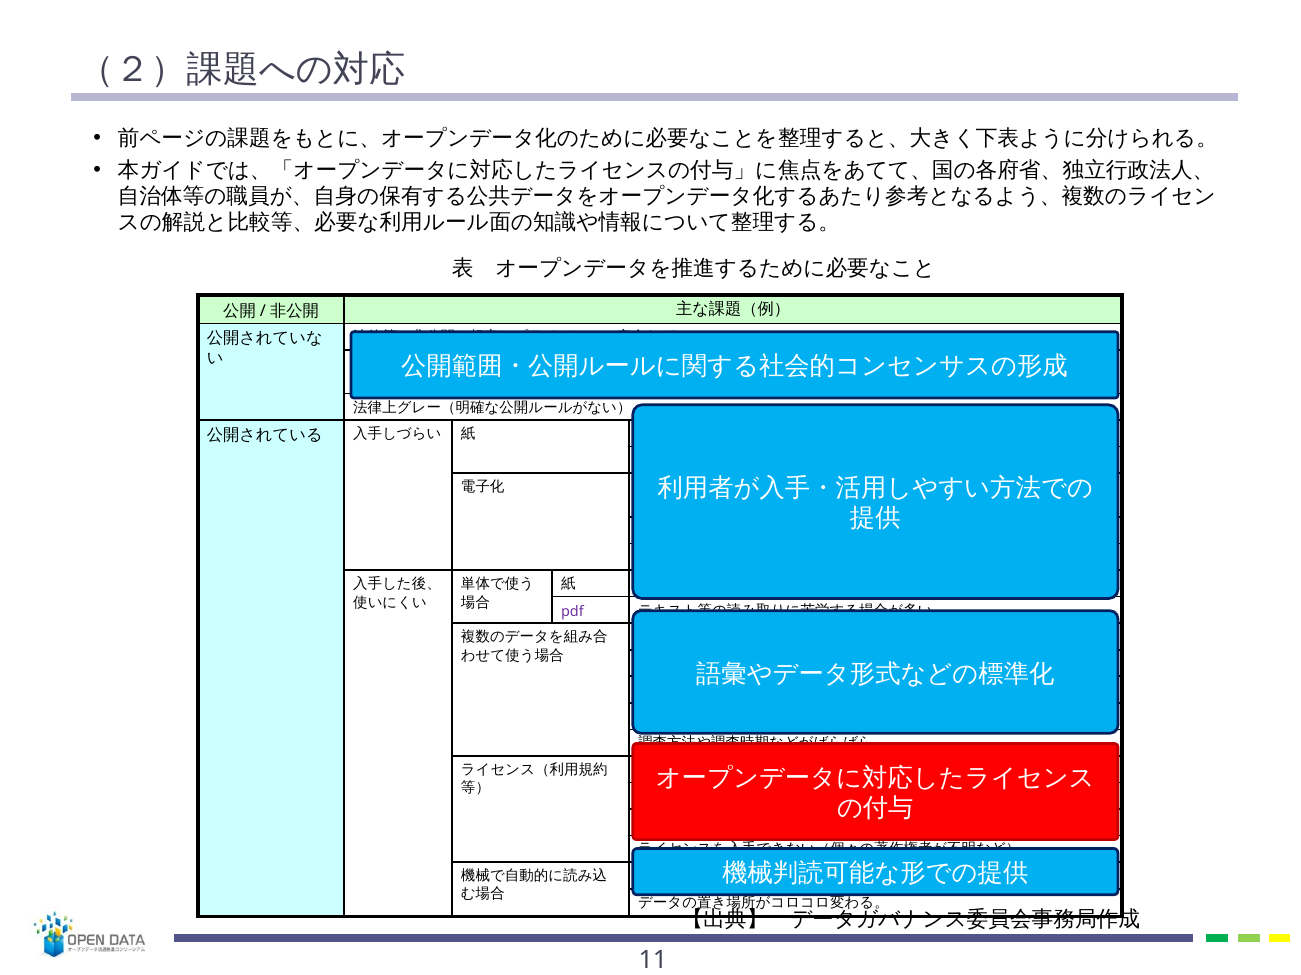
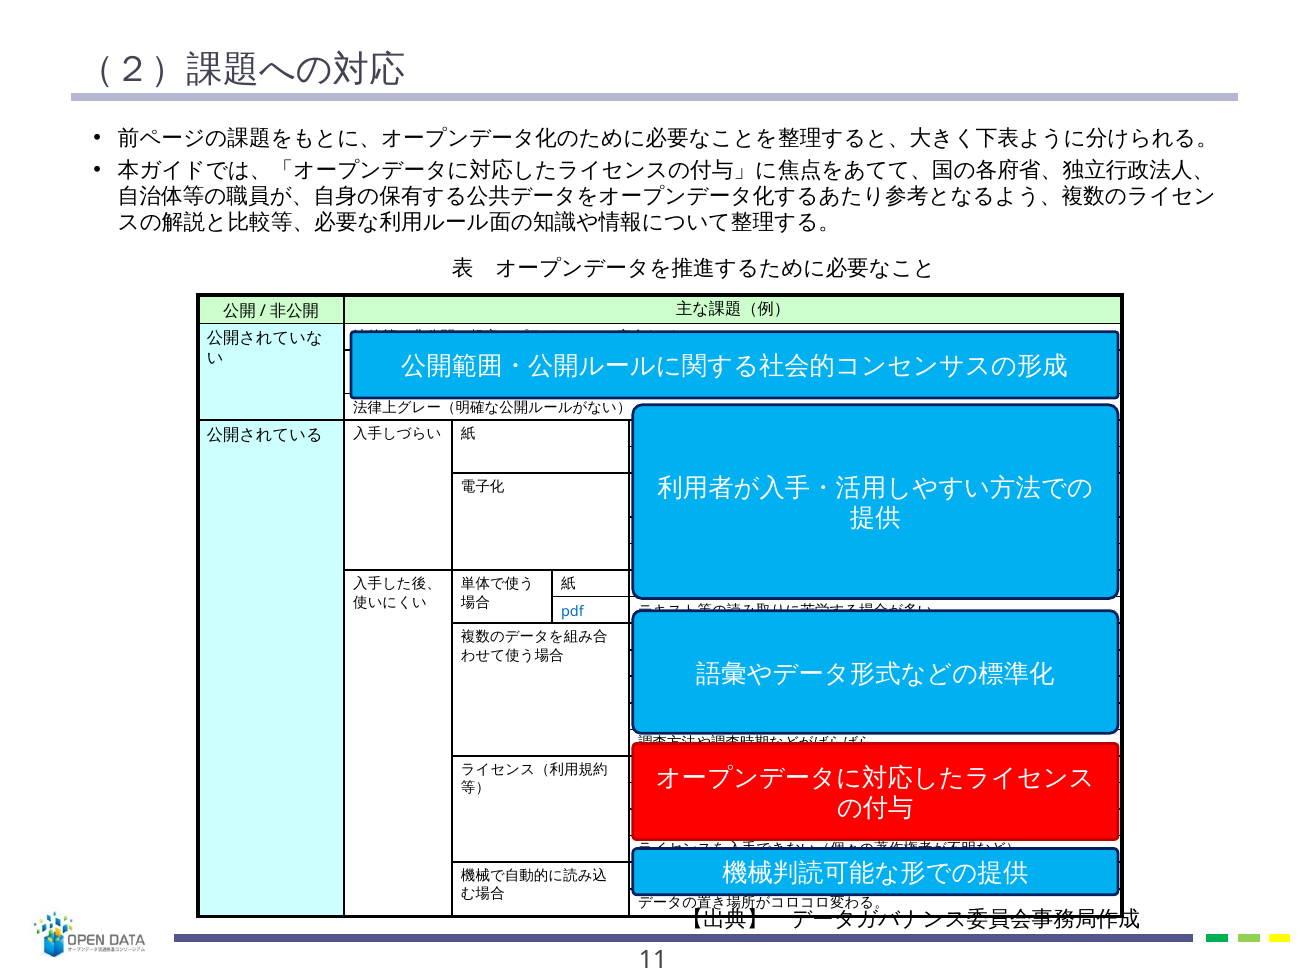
pdf colour: purple -> blue (572, 613)
